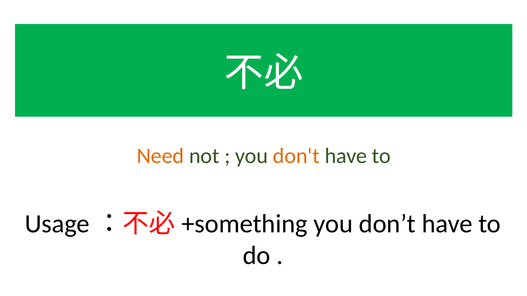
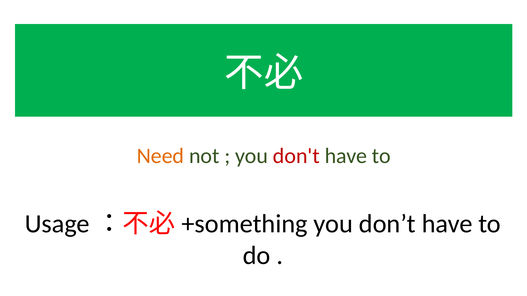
don't colour: orange -> red (296, 156)
